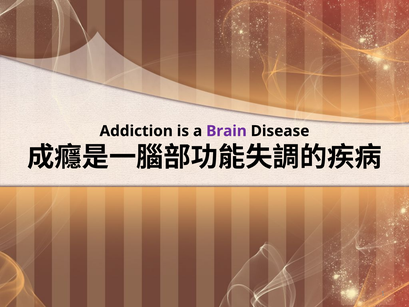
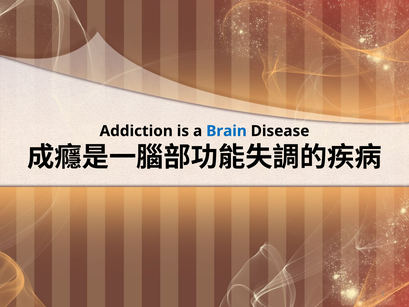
Brain colour: purple -> blue (226, 131)
